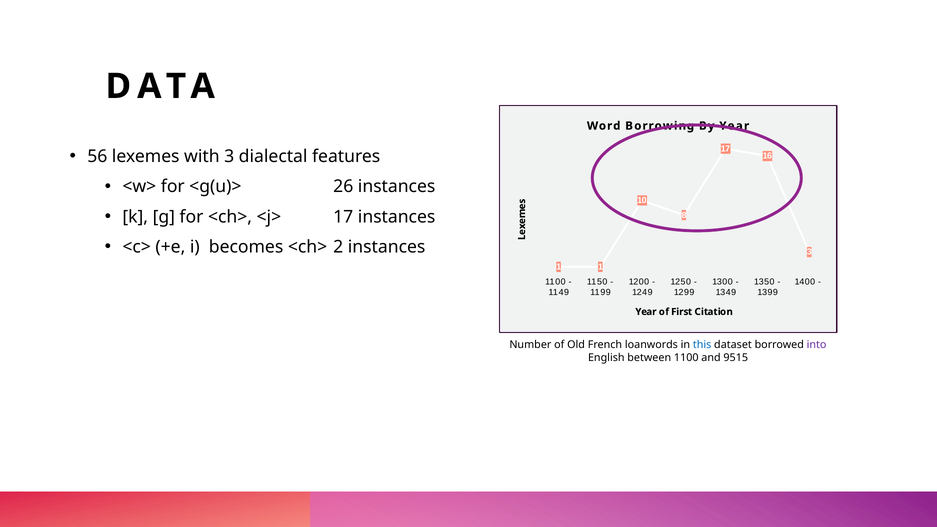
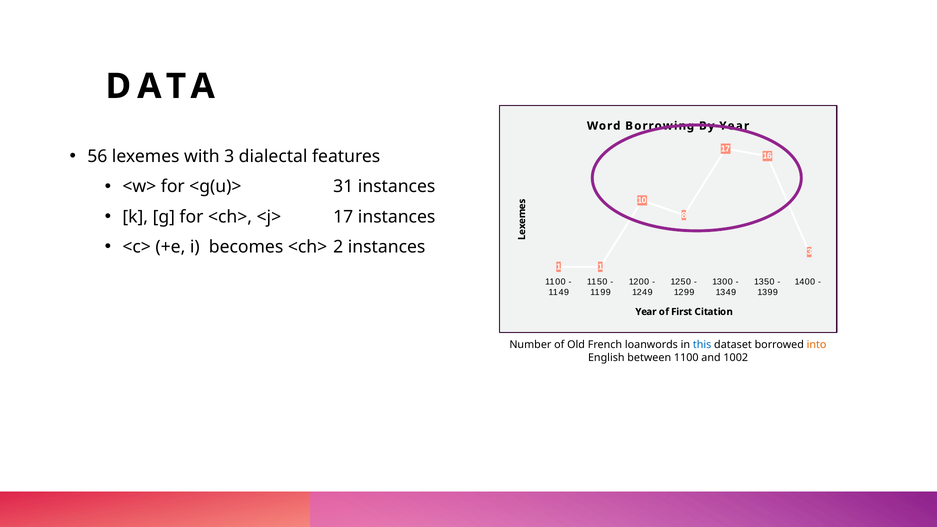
26: 26 -> 31 (343, 187)
into colour: purple -> orange (817, 345)
9515: 9515 -> 1002 (736, 358)
